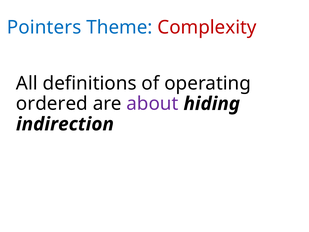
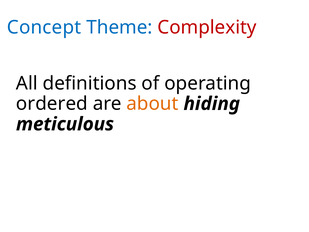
Pointers: Pointers -> Concept (44, 27)
about colour: purple -> orange (152, 104)
indirection: indirection -> meticulous (65, 124)
